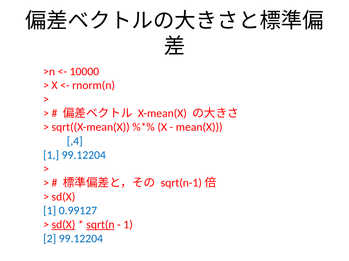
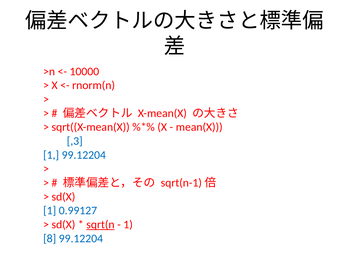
,4: ,4 -> ,3 (75, 141)
sd(X underline: present -> none (63, 225)
2: 2 -> 8 (50, 239)
